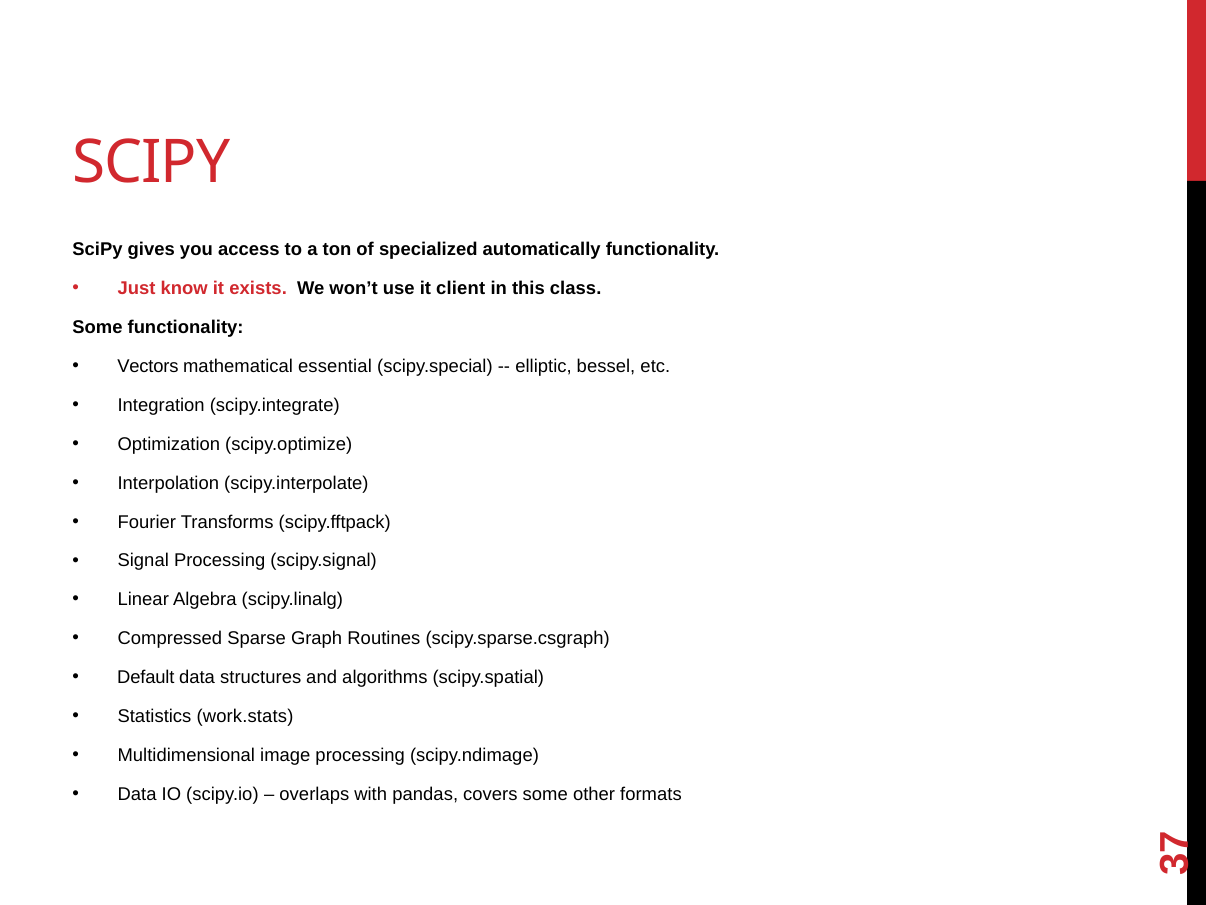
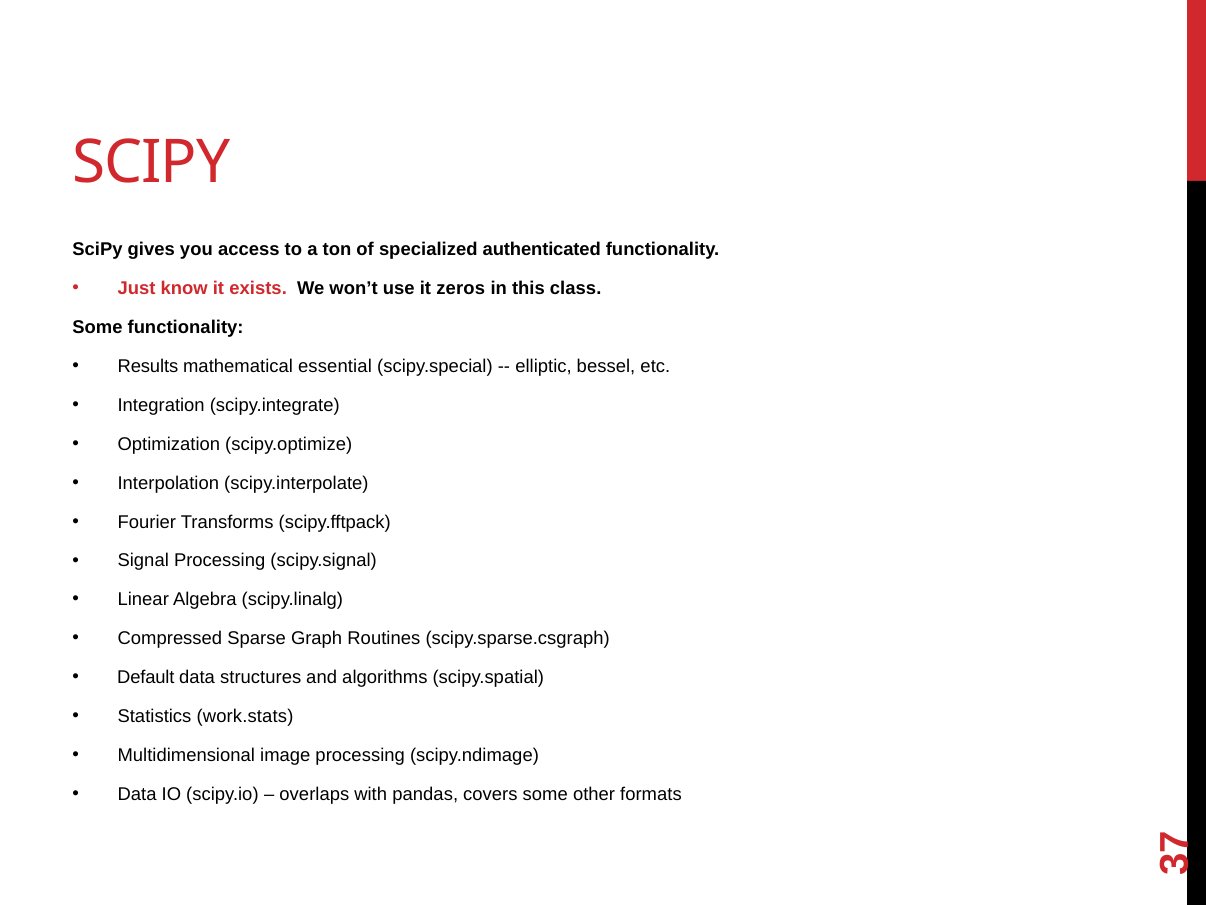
automatically: automatically -> authenticated (542, 250)
client: client -> zeros (461, 288)
Vectors: Vectors -> Results (148, 366)
